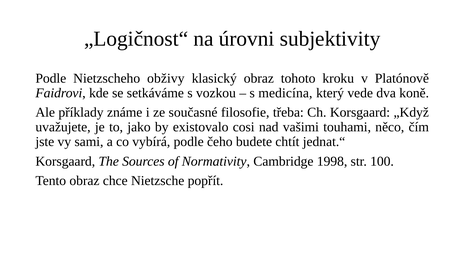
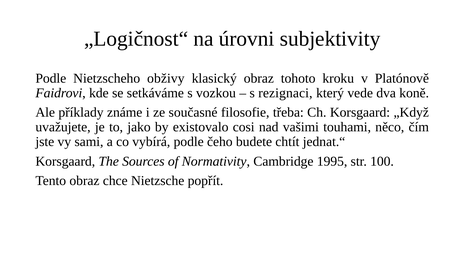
medicína: medicína -> rezignaci (285, 93)
1998: 1998 -> 1995 (332, 162)
